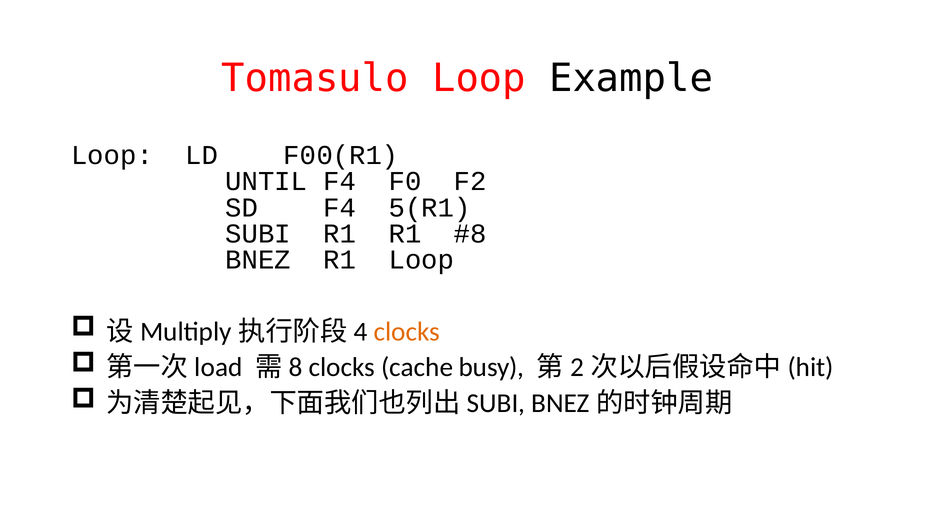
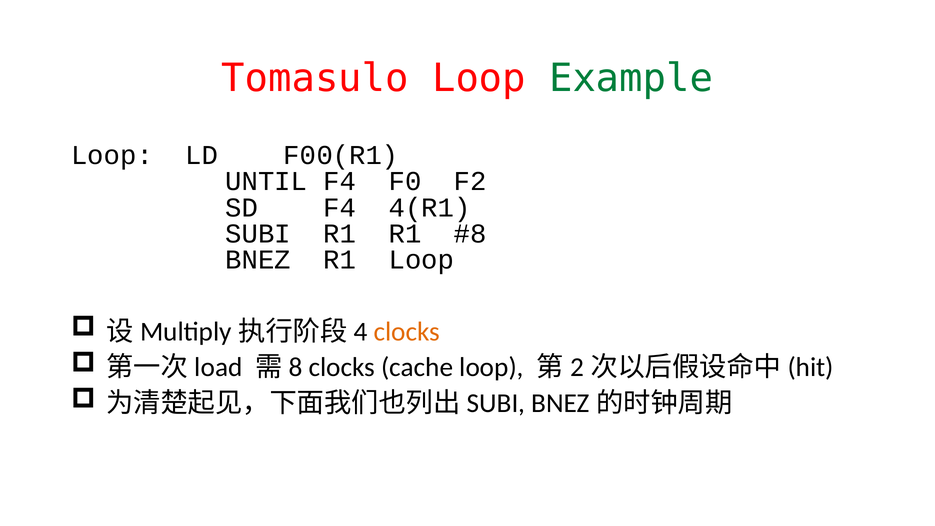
Example colour: black -> green (631, 79)
5(R1: 5(R1 -> 4(R1 (430, 208)
cache busy: busy -> loop (491, 367)
